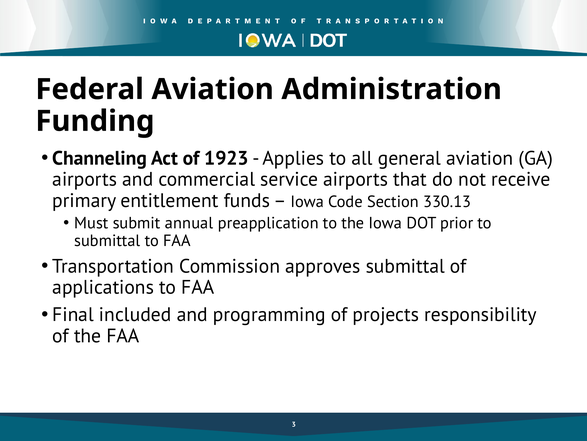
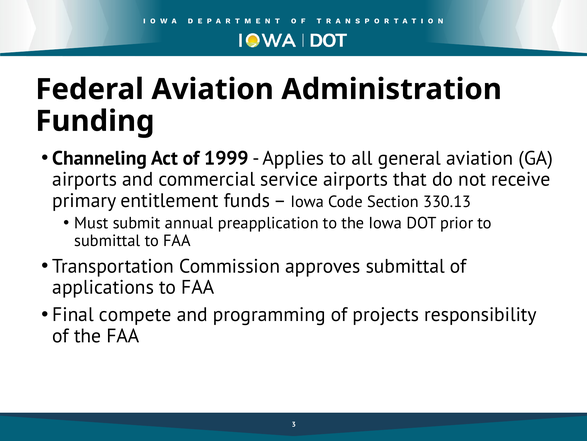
1923: 1923 -> 1999 (226, 158)
included: included -> compete (135, 314)
